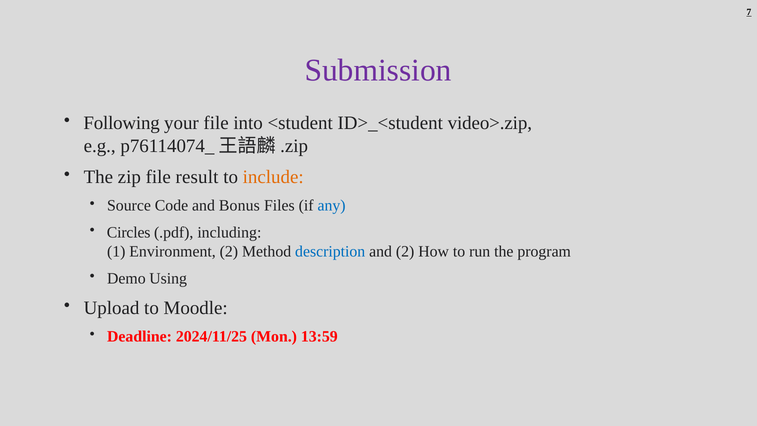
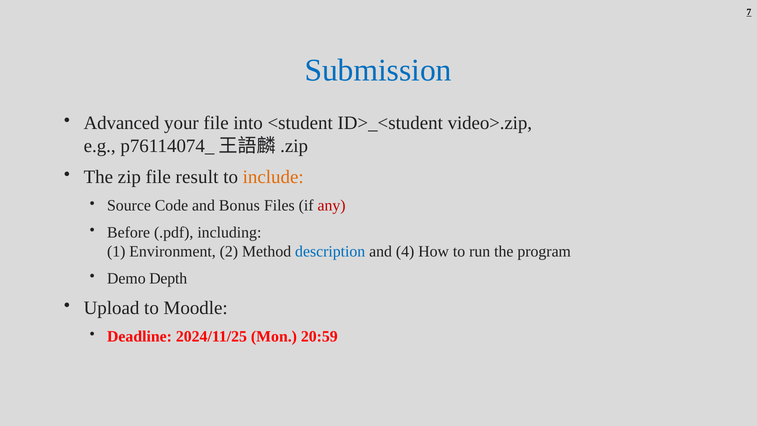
Submission colour: purple -> blue (378, 70)
Following: Following -> Advanced (122, 123)
any colour: blue -> red (332, 206)
Circles: Circles -> Before (129, 232)
and 2: 2 -> 4 (405, 251)
Using: Using -> Depth (168, 278)
13:59: 13:59 -> 20:59 (319, 336)
